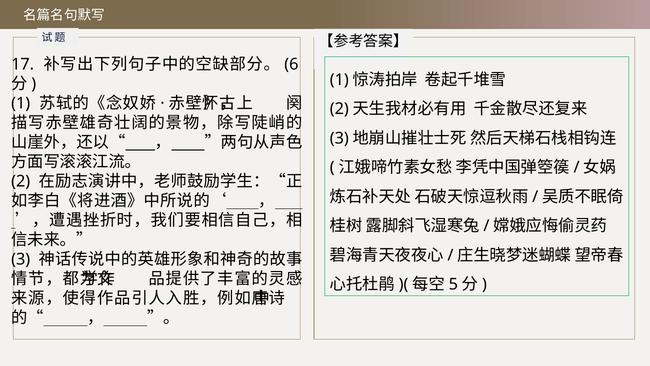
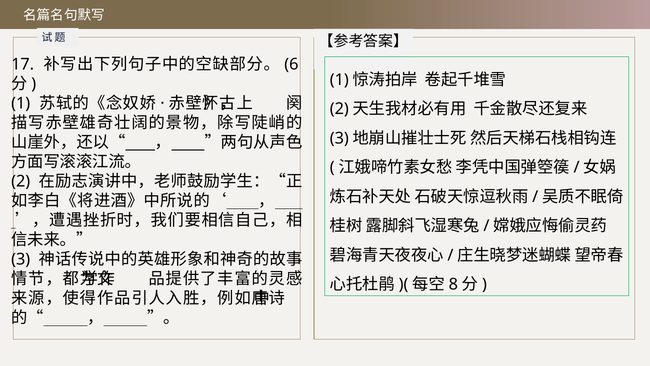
5: 5 -> 8 (453, 284)
